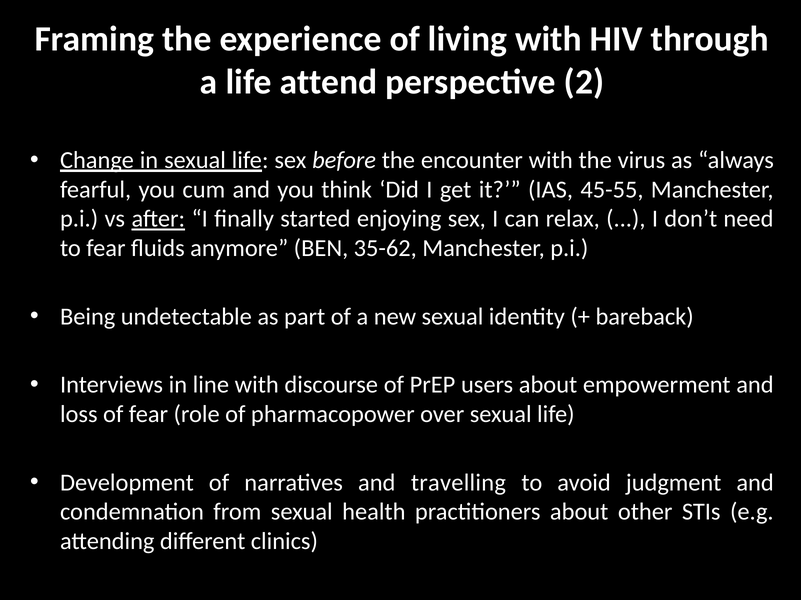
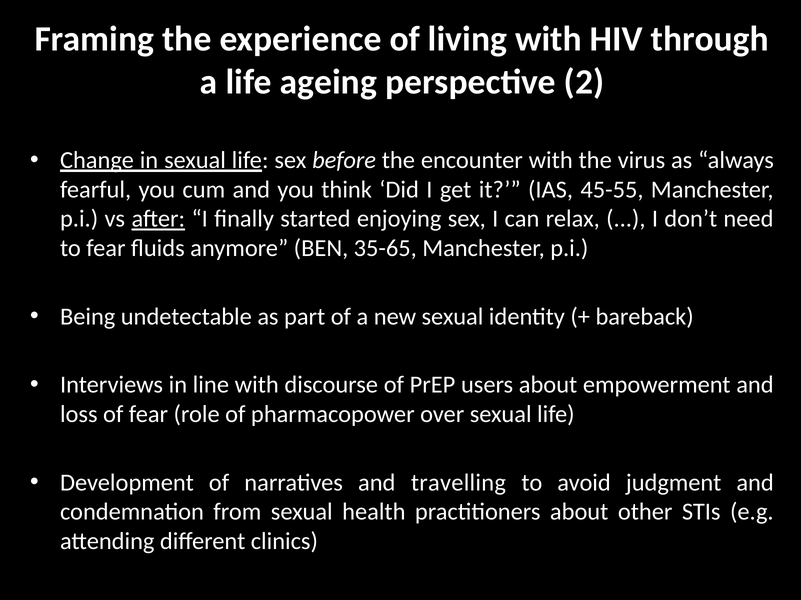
attend: attend -> ageing (328, 82)
35-62: 35-62 -> 35-65 (385, 249)
